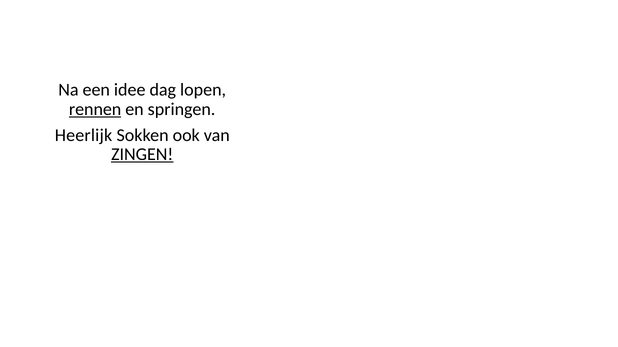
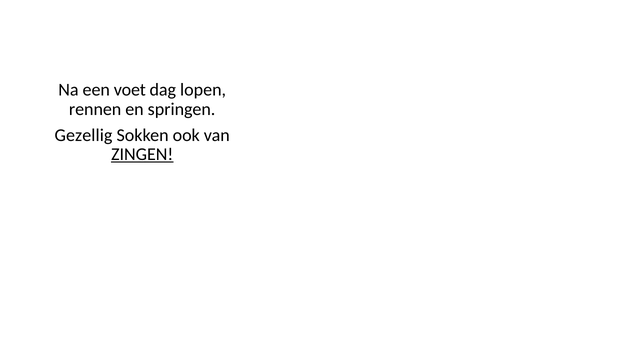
idee: idee -> voet (130, 90)
rennen underline: present -> none (95, 109)
Heerlijk: Heerlijk -> Gezellig (84, 135)
